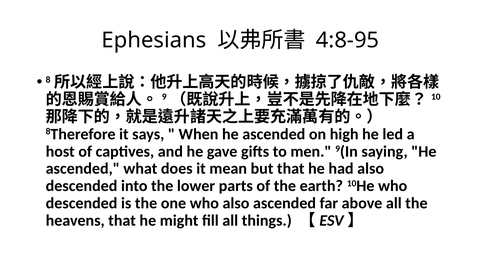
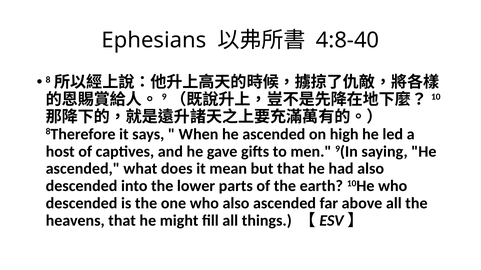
4:8-95: 4:8-95 -> 4:8-40 (348, 40)
